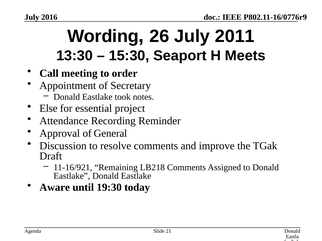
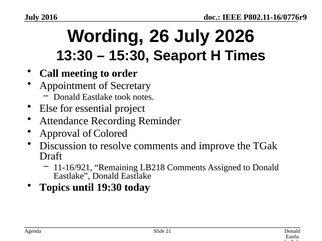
2011: 2011 -> 2026 (235, 36)
Meets: Meets -> Times (245, 56)
General: General -> Colored (110, 134)
Aware: Aware -> Topics (55, 188)
